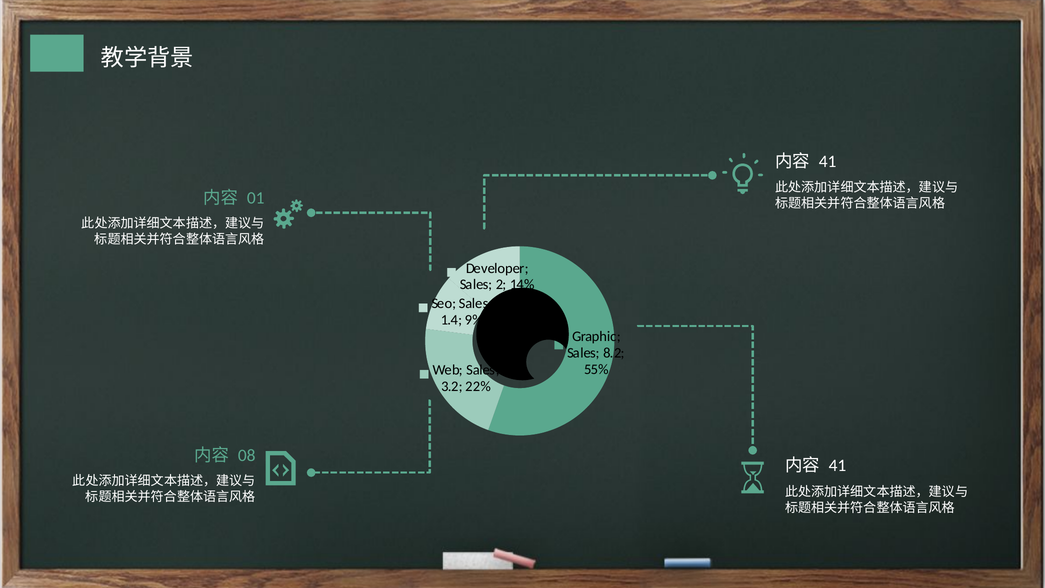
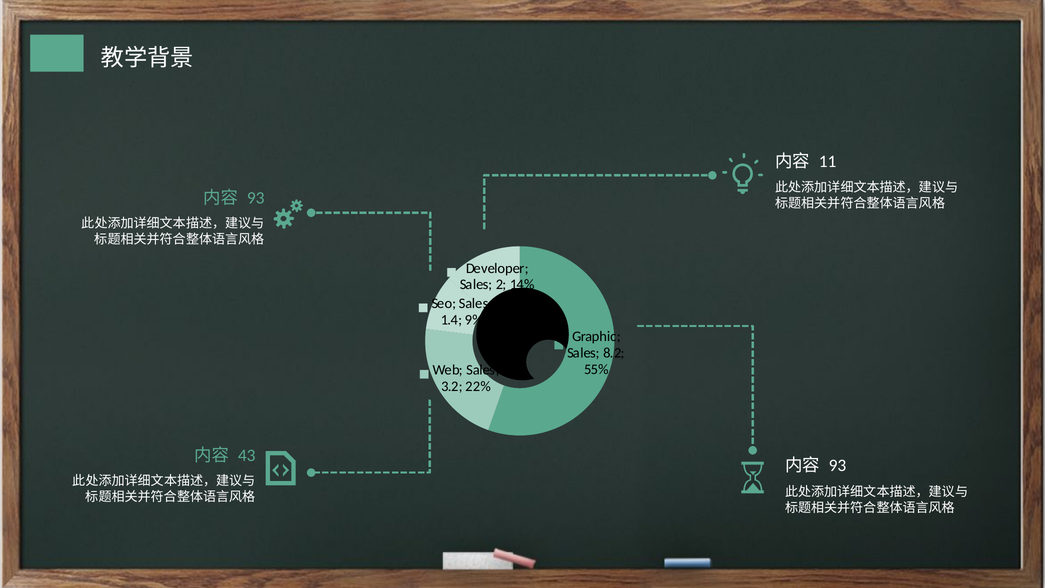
41: 41 -> 11 (828, 161)
01: 01 -> 93 (256, 198)
08: 08 -> 43 (247, 456)
41: 41 -> 93 (838, 465)
